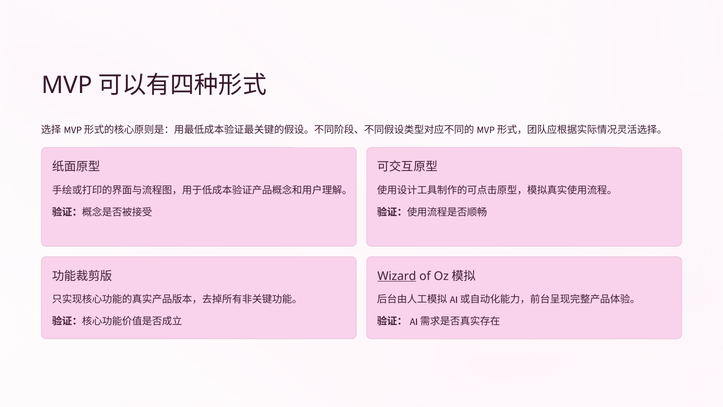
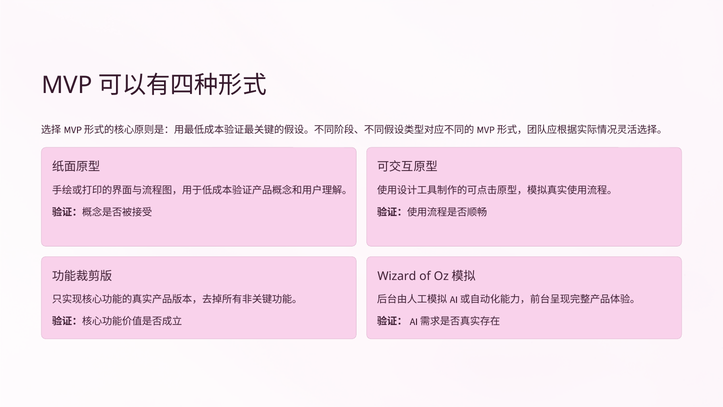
Wizard underline: present -> none (397, 276)
